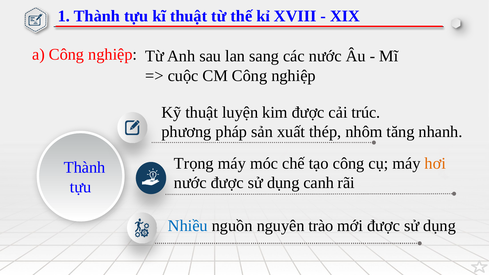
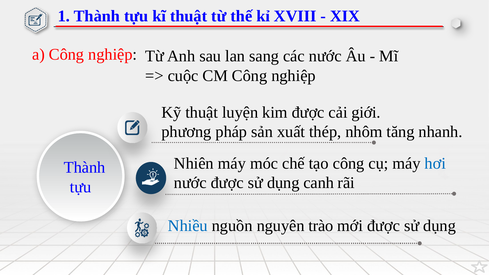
trúc: trúc -> giới (366, 112)
Trọng: Trọng -> Nhiên (194, 163)
hơi colour: orange -> blue (435, 163)
